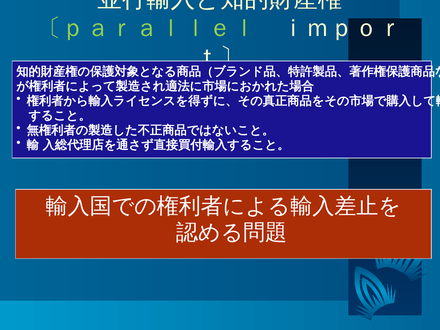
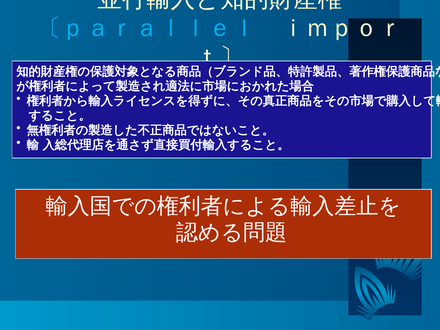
〔ｐａｒａｌｌｅｌ colour: light green -> light blue (147, 28)
